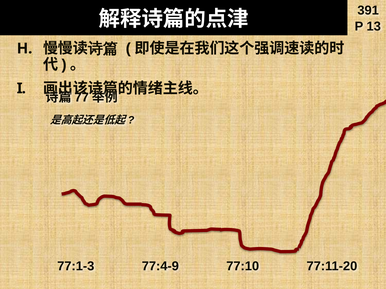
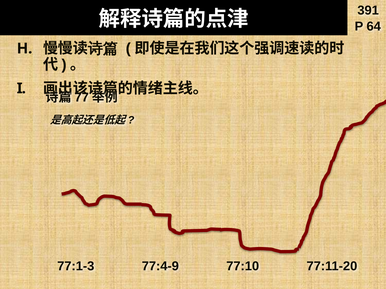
13: 13 -> 64 (374, 26)
